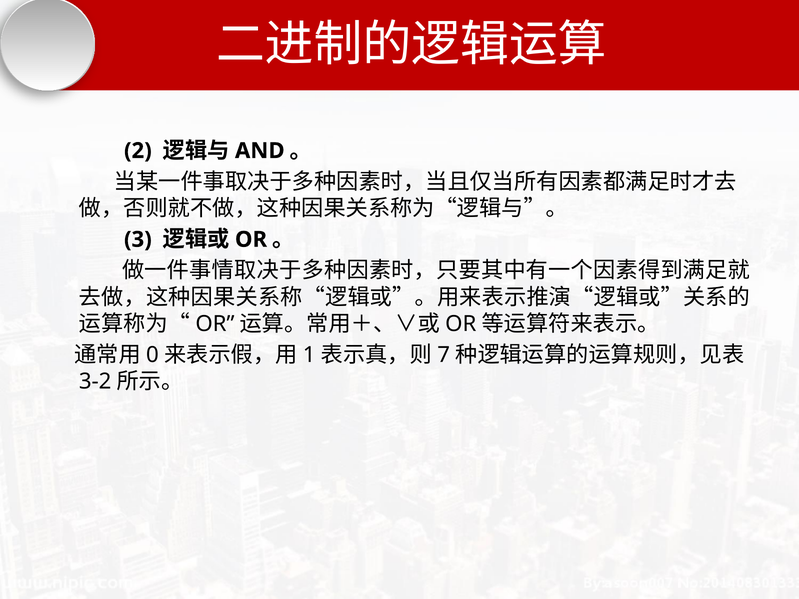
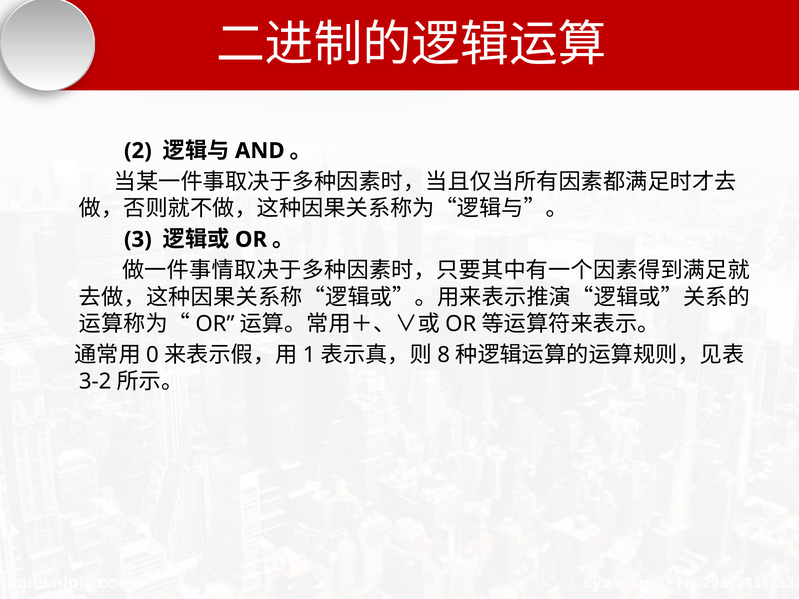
7: 7 -> 8 (444, 355)
